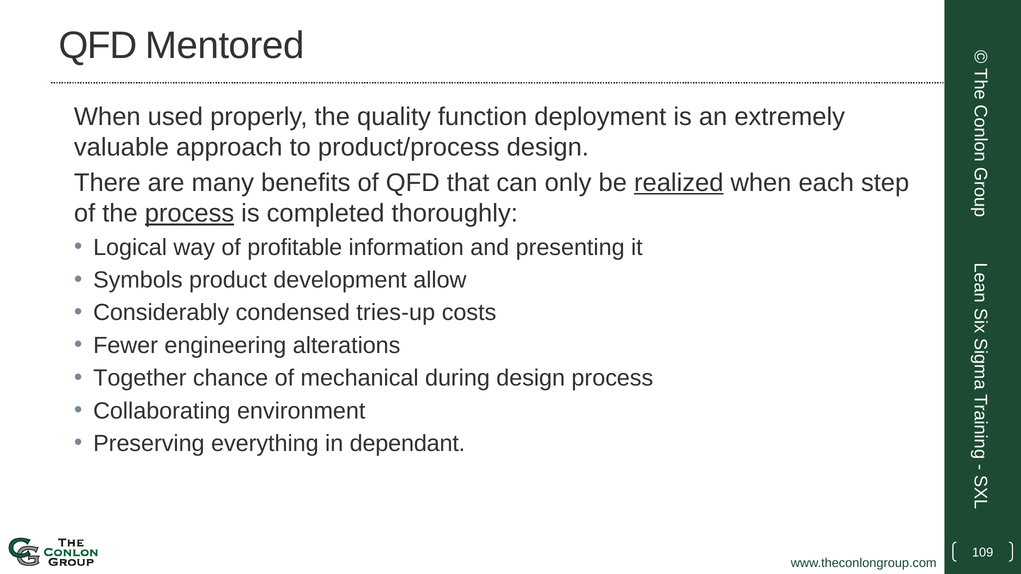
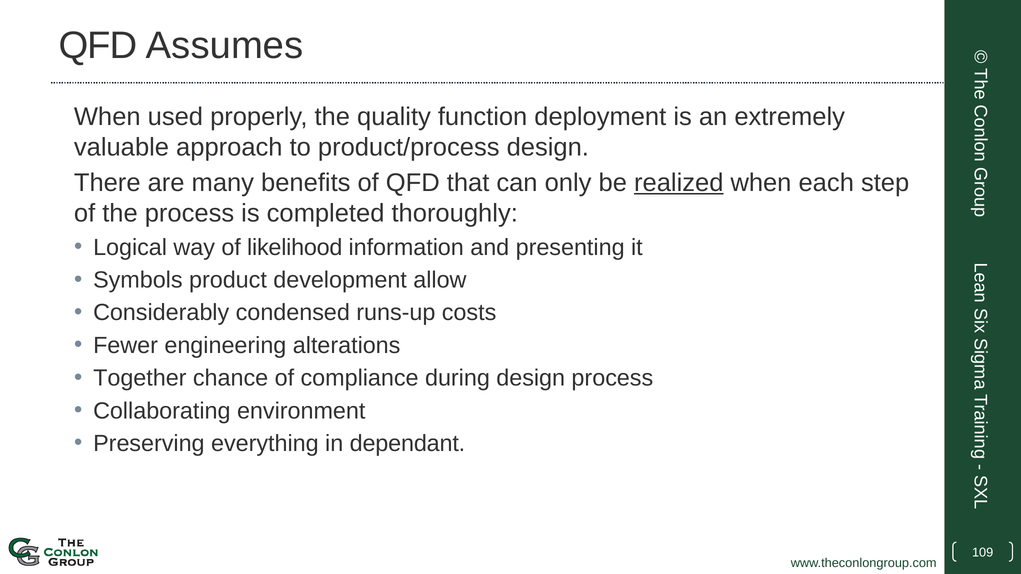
Mentored: Mentored -> Assumes (225, 45)
process underline: present -> none (189, 214)
profitable: profitable -> likelihood (295, 247)
tries-up: tries-up -> runs-up (396, 313)
mechanical: mechanical -> compliance (360, 378)
